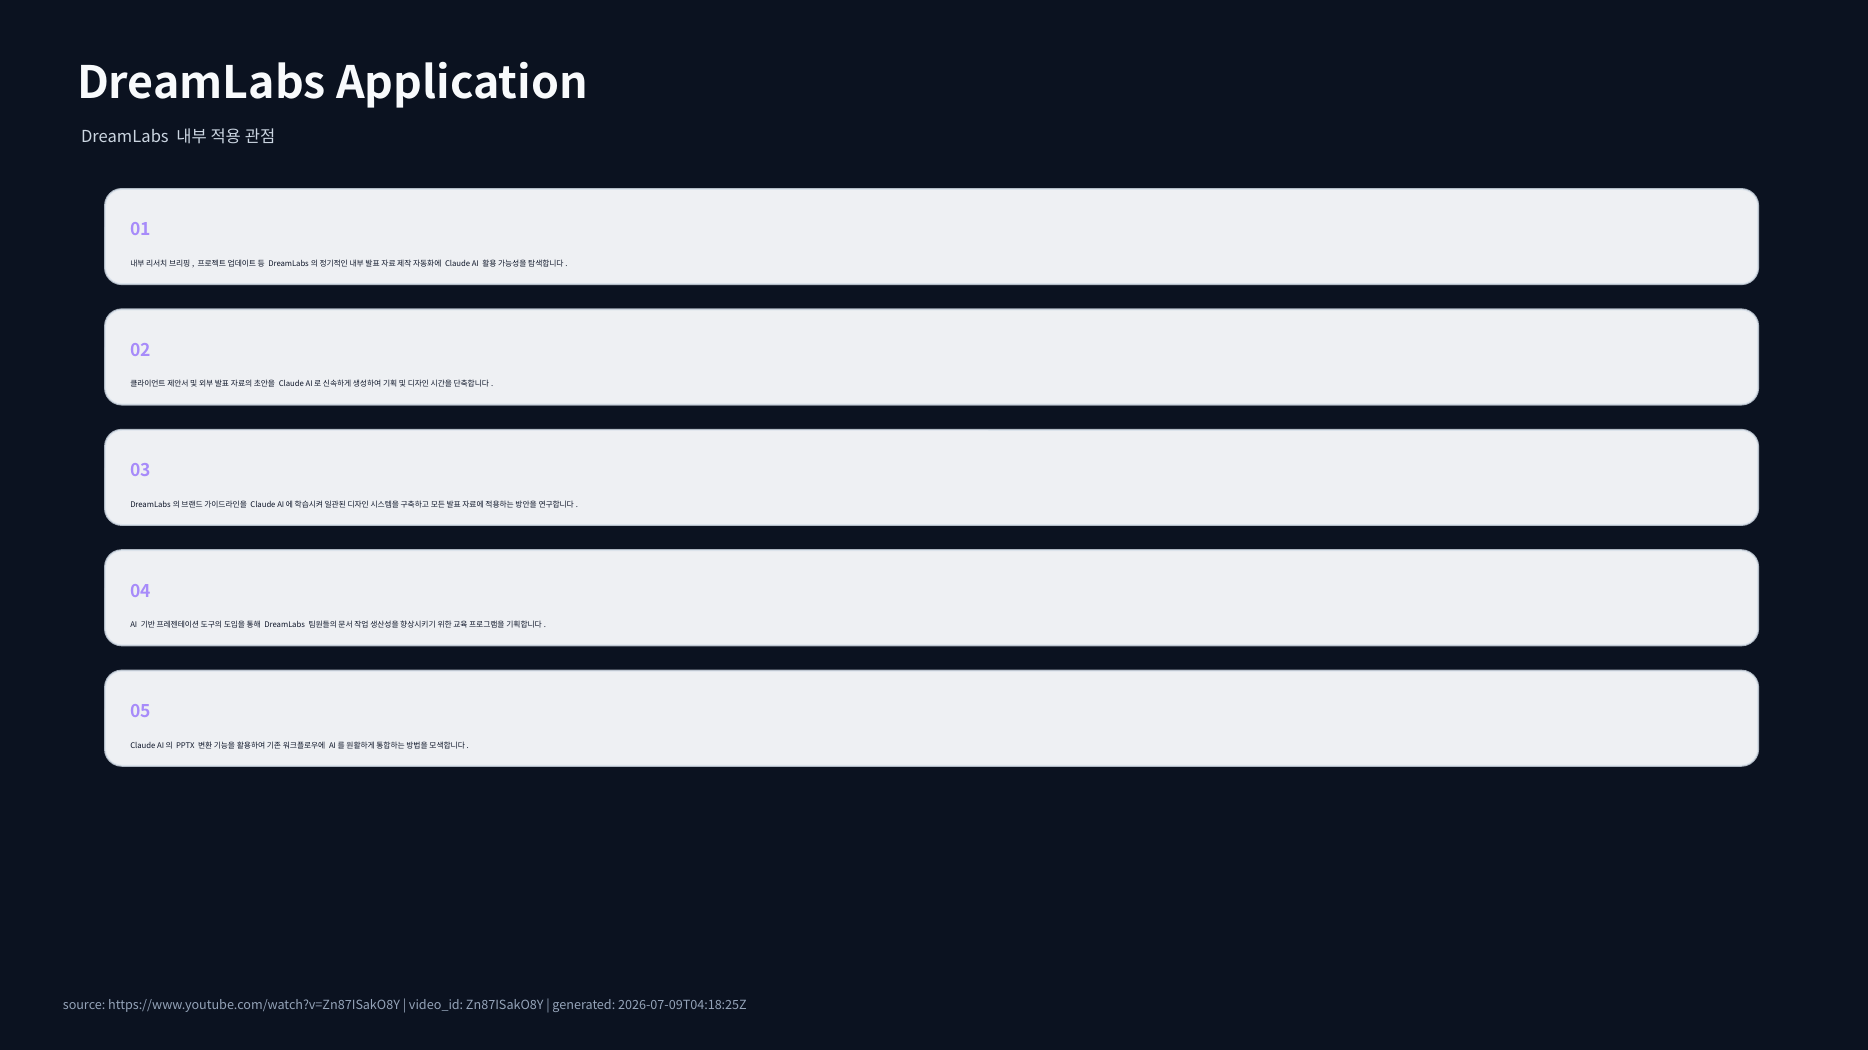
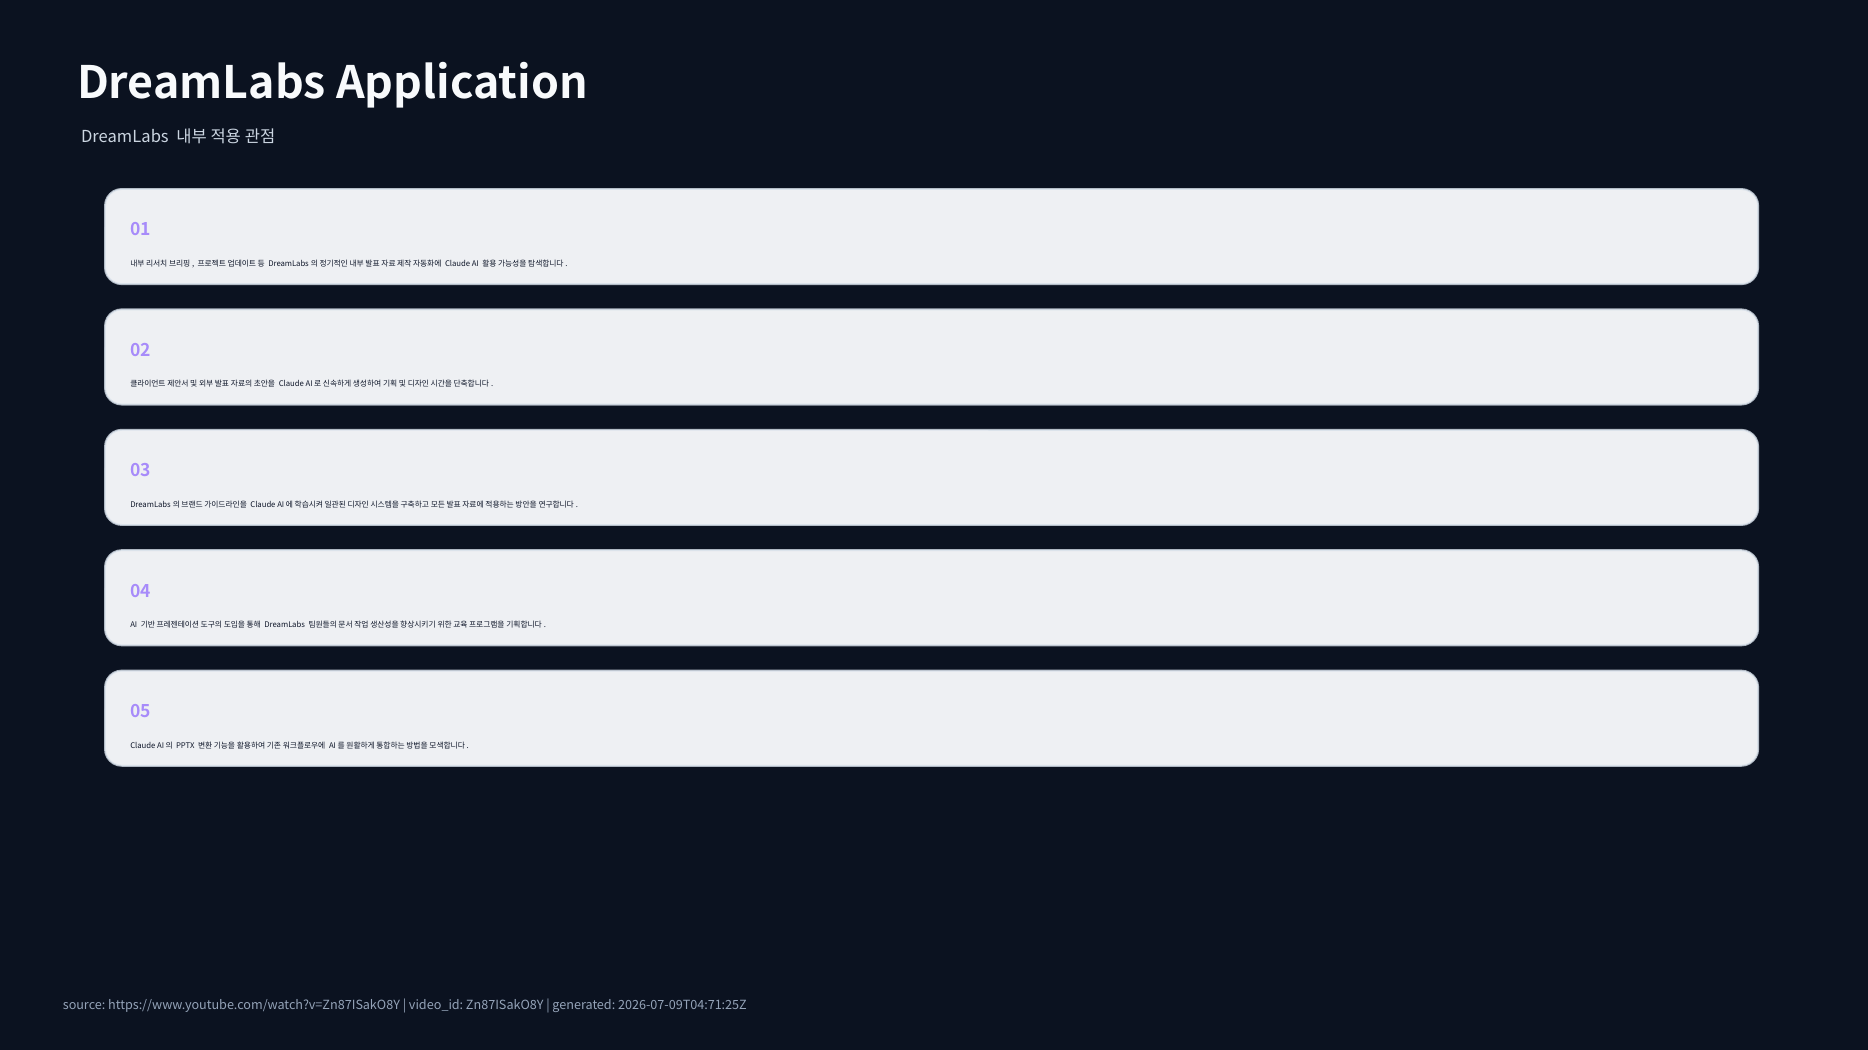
2026-07-09T04:18:25Z: 2026-07-09T04:18:25Z -> 2026-07-09T04:71:25Z (683, 1006)
